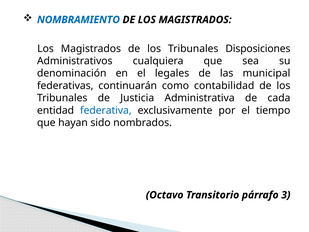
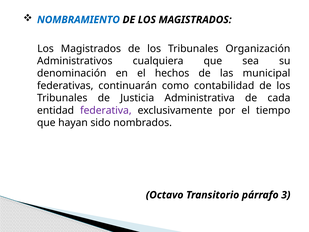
Disposiciones: Disposiciones -> Organización (258, 49)
legales: legales -> hechos (172, 73)
federativa colour: blue -> purple (106, 110)
